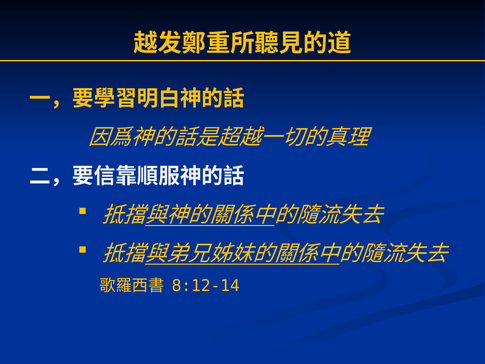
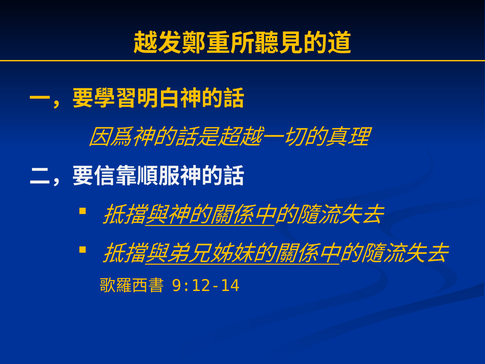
8:12-14: 8:12-14 -> 9:12-14 (206, 286)
